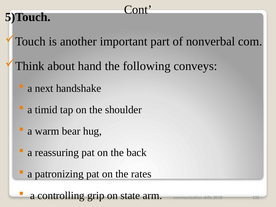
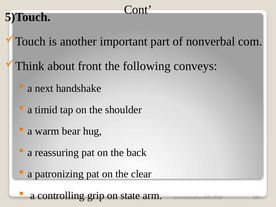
hand: hand -> front (90, 66)
rates: rates -> clear (141, 174)
